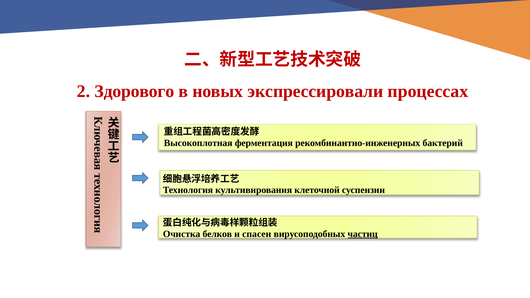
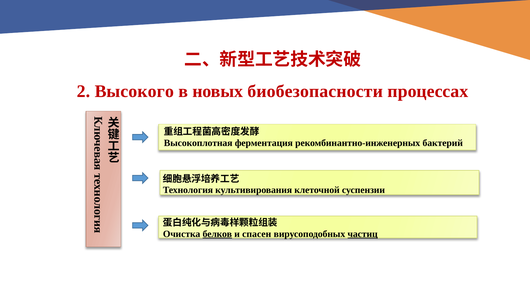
Здорового: Здорового -> Высокого (134, 91)
экспрессировали: экспрессировали -> биобезопасности (315, 91)
белков underline: none -> present (217, 234)
